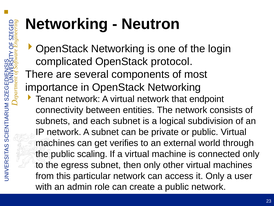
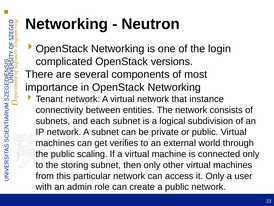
protocol: protocol -> versions (172, 61)
endpoint: endpoint -> instance (207, 99)
egress: egress -> storing (75, 165)
